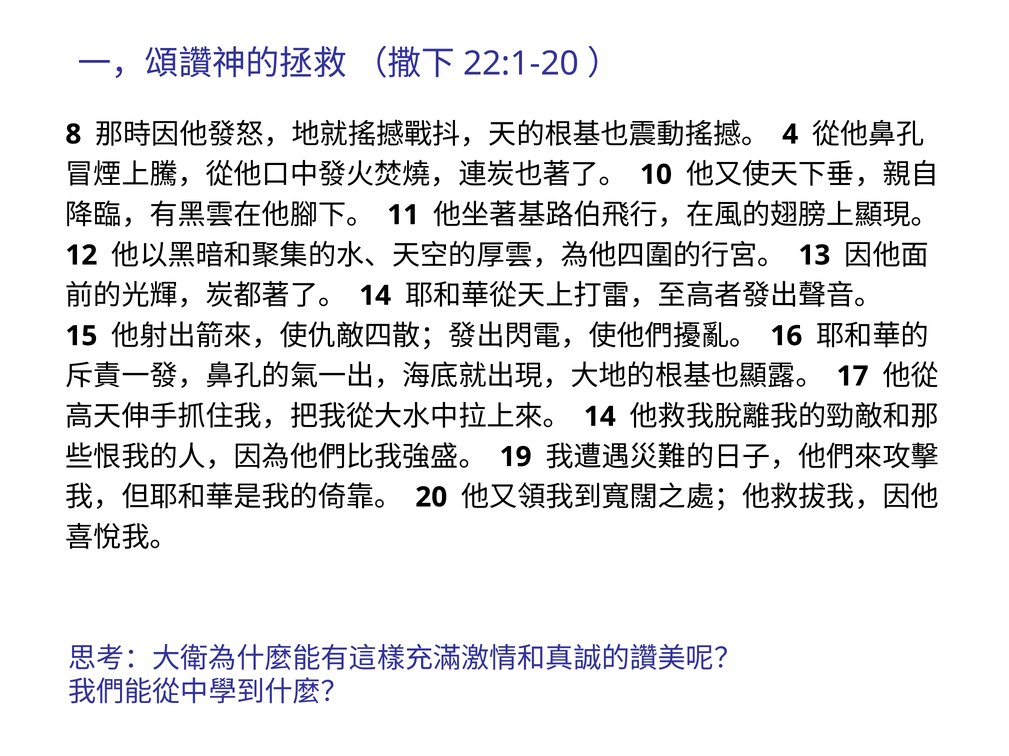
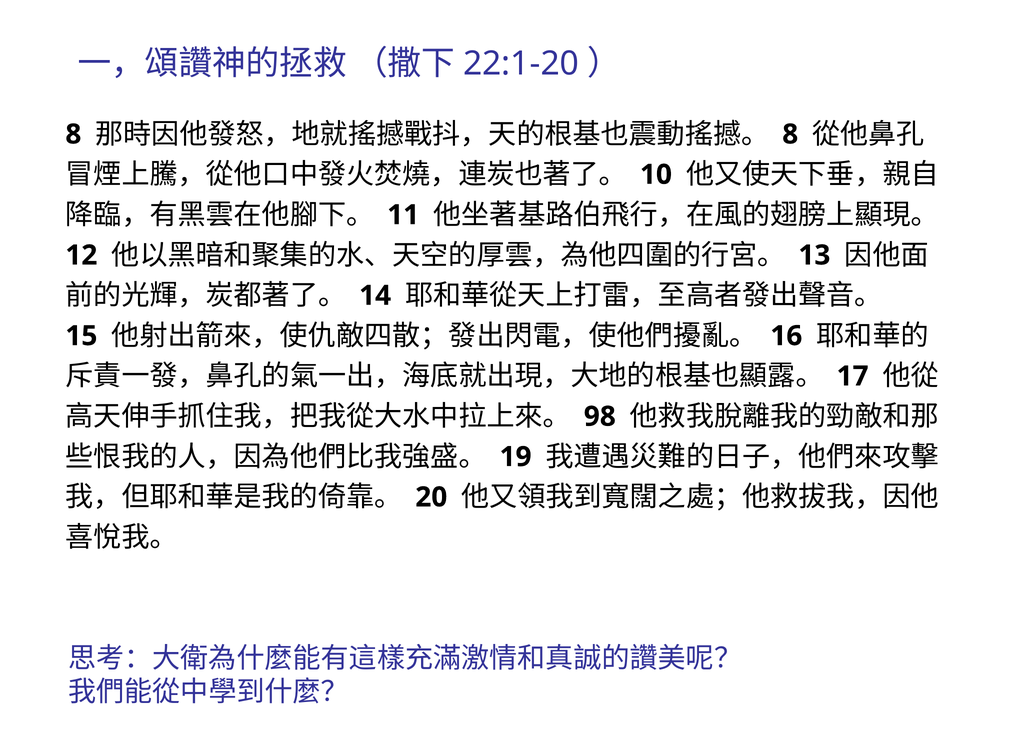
4: 4 -> 8 (790, 134)
14: 14 -> 98 (600, 417)
